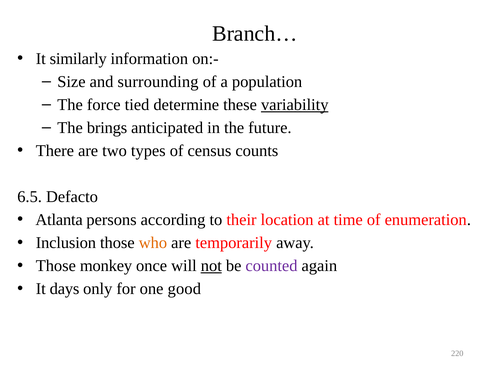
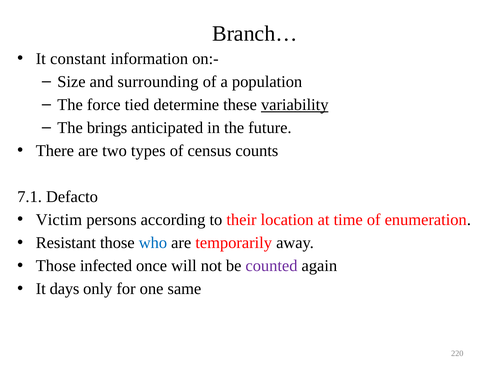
similarly: similarly -> constant (78, 59)
6.5: 6.5 -> 7.1 (30, 197)
Atlanta: Atlanta -> Victim (59, 220)
Inclusion: Inclusion -> Resistant (66, 243)
who colour: orange -> blue (153, 243)
monkey: monkey -> infected (106, 266)
not underline: present -> none (211, 266)
good: good -> same (184, 289)
